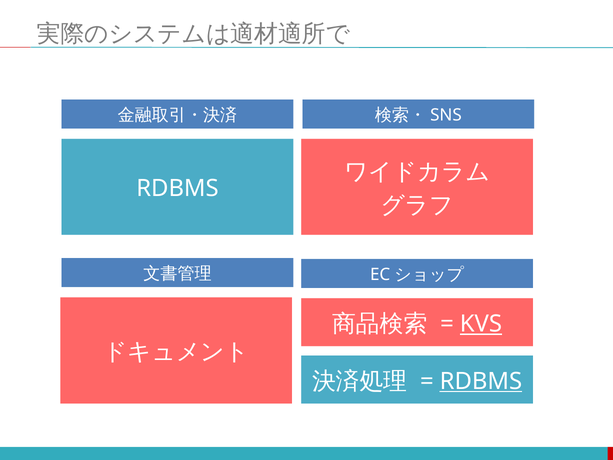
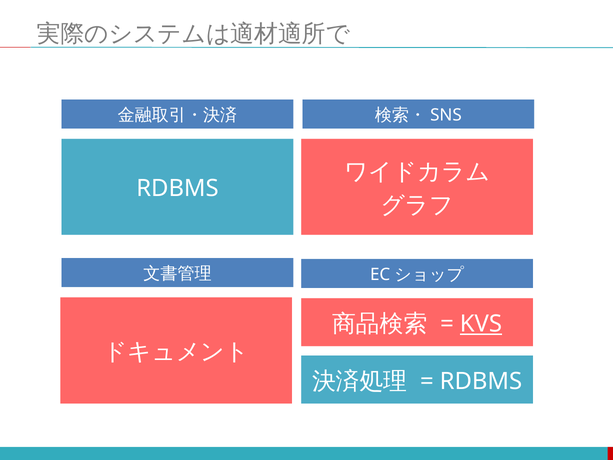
RDBMS underline: present -> none (481, 381)
